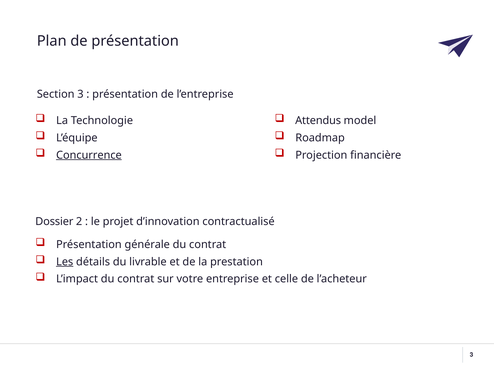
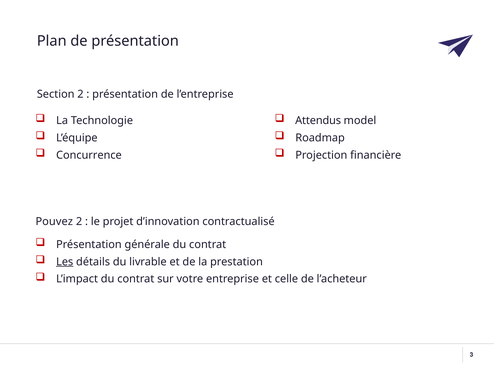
Section 3: 3 -> 2 (80, 94)
Concurrence underline: present -> none (89, 155)
Dossier: Dossier -> Pouvez (54, 221)
